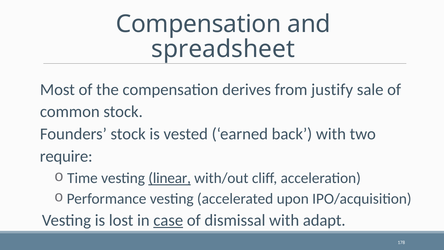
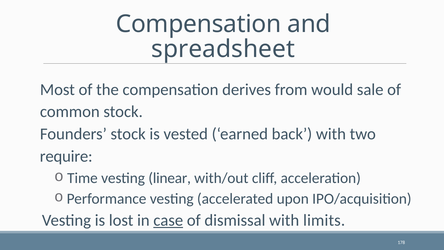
justify: justify -> would (332, 89)
linear underline: present -> none (170, 178)
adapt: adapt -> limits (324, 220)
